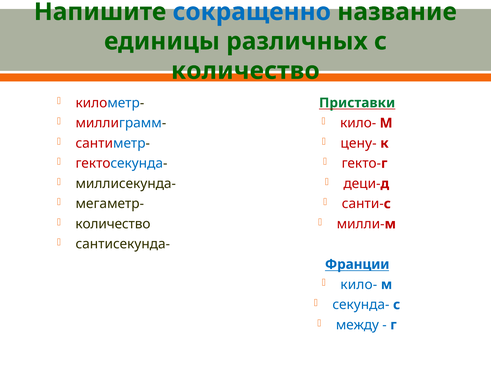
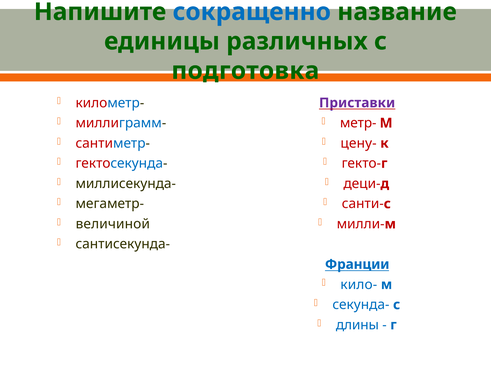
количество: количество -> подготовка (245, 71)
Приставки colour: green -> purple (357, 103)
кило-: кило- -> метр- (358, 123)
количество: количество -> величиной (113, 224)
между: между -> длины (357, 325)
